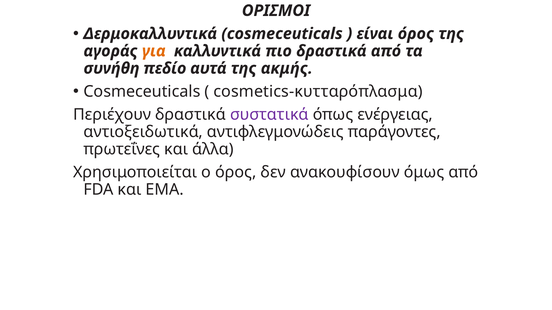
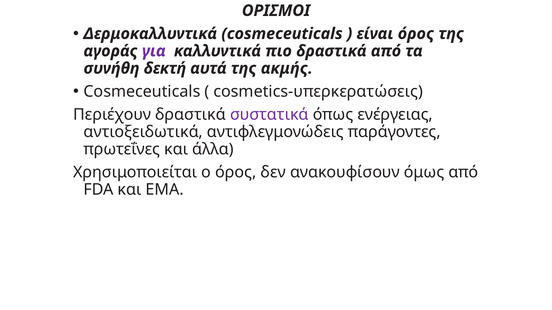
για colour: orange -> purple (154, 51)
πεδίο: πεδίο -> δεκτή (165, 68)
cosmetics-κυτταρόπλασμα: cosmetics-κυτταρόπλασμα -> cosmetics-υπερκερατώσεις (318, 92)
